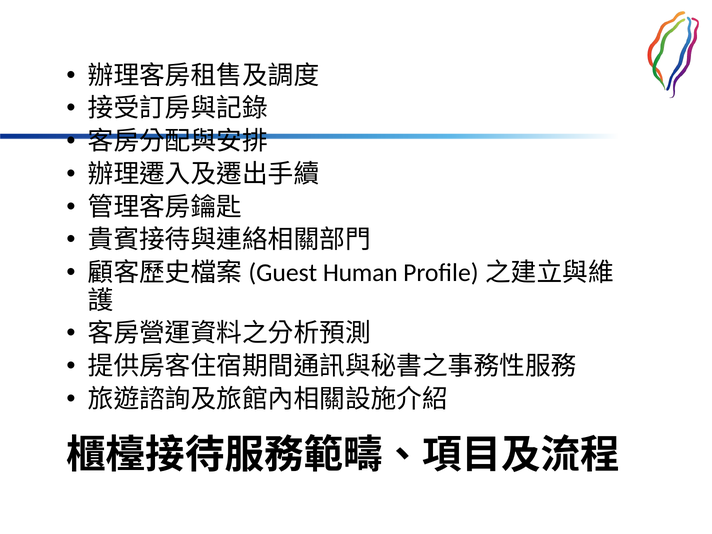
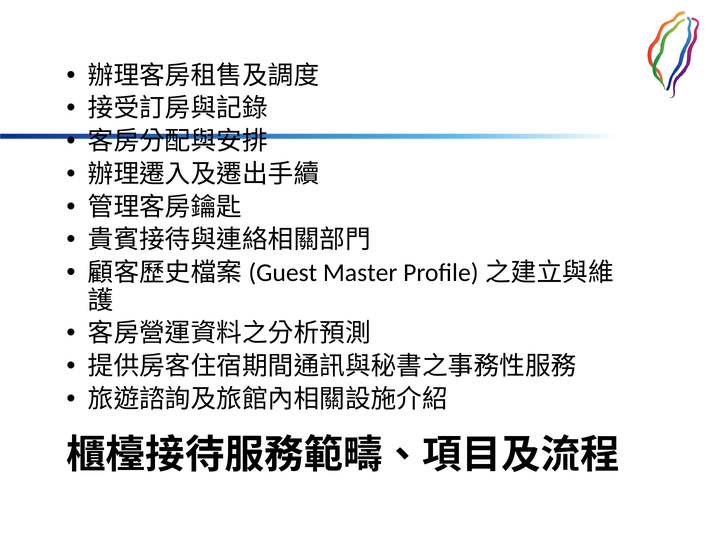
Human: Human -> Master (360, 273)
